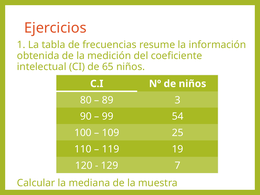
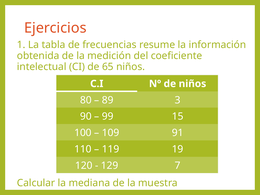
54: 54 -> 15 (178, 116)
25: 25 -> 91 (178, 133)
